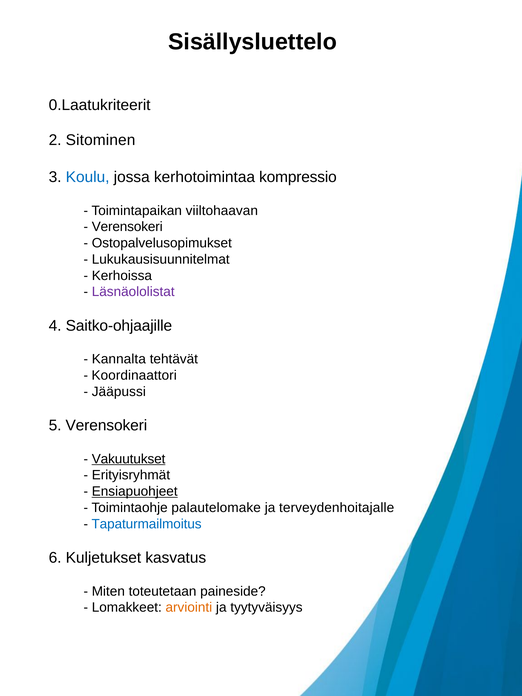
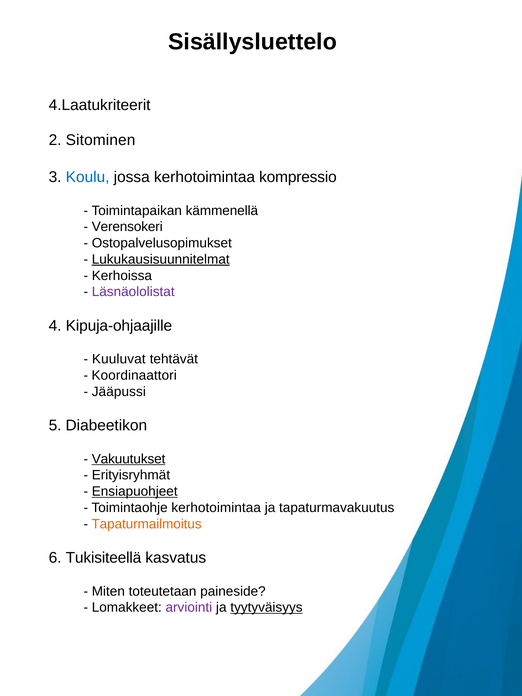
0.Laatukriteerit: 0.Laatukriteerit -> 4.Laatukriteerit (100, 105)
viiltohaavan: viiltohaavan -> kämmenellä (222, 211)
Lukukausisuunnitelmat underline: none -> present (161, 259)
Saitko-ohjaajille: Saitko-ohjaajille -> Kipuja-ohjaajille (119, 326)
Kannalta: Kannalta -> Kuuluvat (119, 359)
5 Verensokeri: Verensokeri -> Diabeetikon (106, 425)
Toimintaohje palautelomake: palautelomake -> kerhotoimintaa (216, 508)
terveydenhoitajalle: terveydenhoitajalle -> tapaturmavakuutus (337, 508)
Tapaturmailmoitus colour: blue -> orange (147, 524)
Kuljetukset: Kuljetukset -> Tukisiteellä (103, 558)
arviointi colour: orange -> purple (189, 607)
tyytyväisyys underline: none -> present (266, 607)
